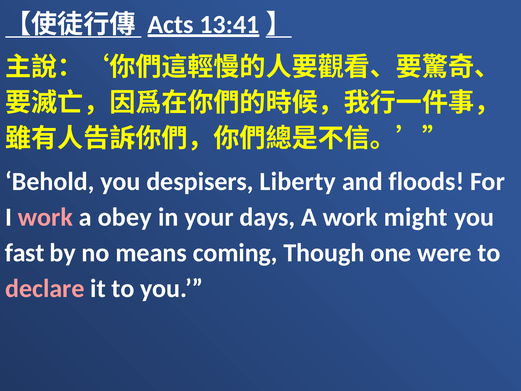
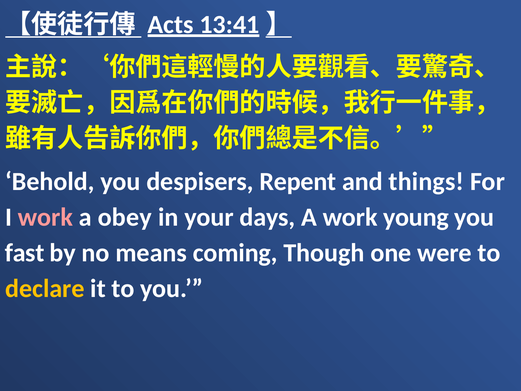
Liberty: Liberty -> Repent (298, 181)
floods: floods -> things (426, 181)
might: might -> young (416, 217)
declare colour: pink -> yellow (45, 288)
